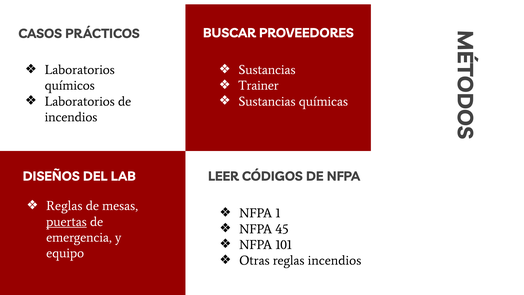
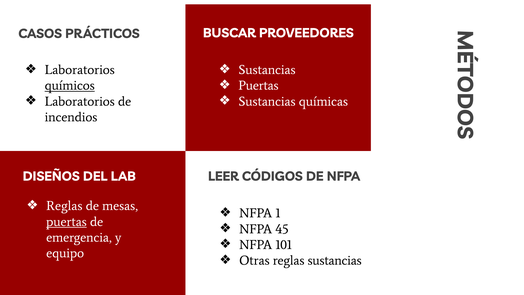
Trainer: Trainer -> Puertas (258, 86)
químicos underline: none -> present (70, 86)
reglas incendios: incendios -> sustancias (335, 260)
